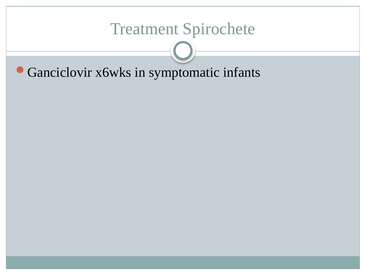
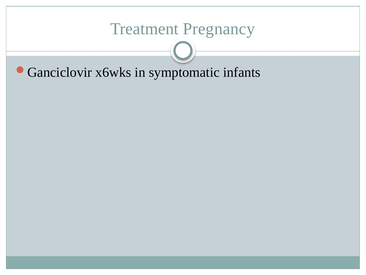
Spirochete: Spirochete -> Pregnancy (219, 29)
